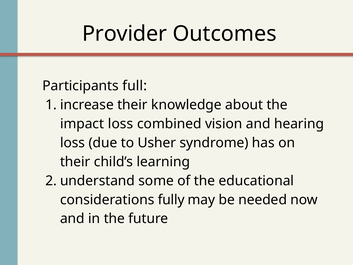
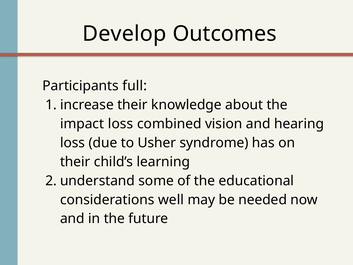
Provider: Provider -> Develop (124, 34)
fully: fully -> well (171, 200)
